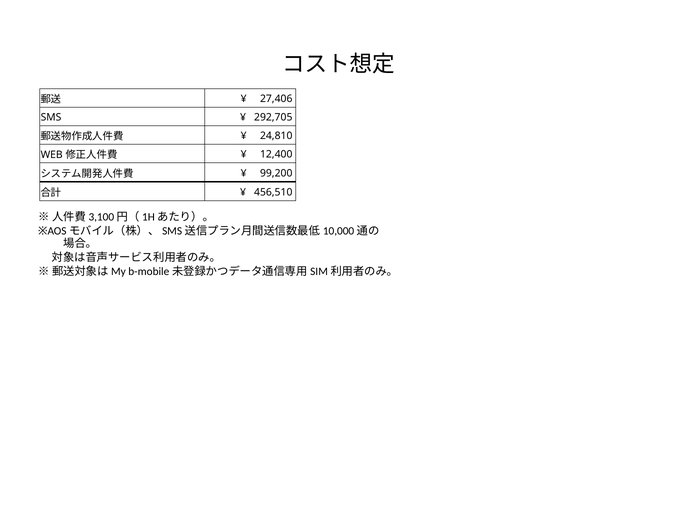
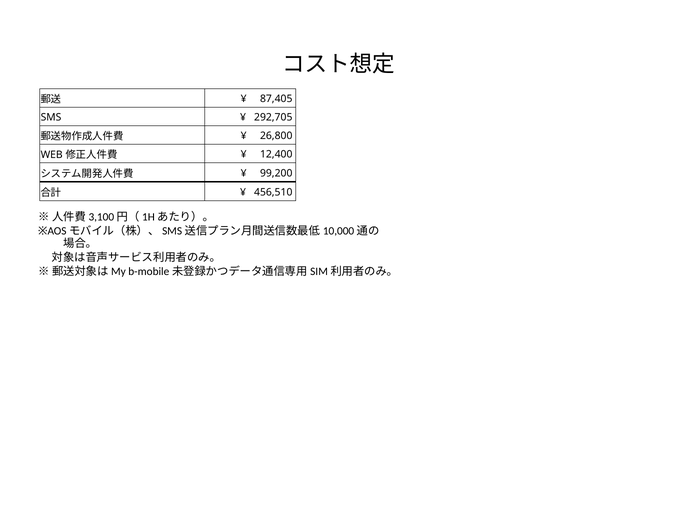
27,406: 27,406 -> 87,405 (276, 99)
24,810: 24,810 -> 26,800 (276, 136)
